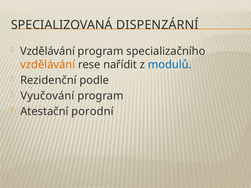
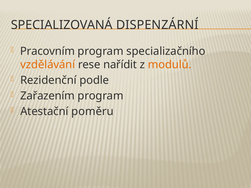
Vzdělávání: Vzdělávání -> Pracovním (48, 51)
modulů colour: blue -> orange (170, 65)
Vyučování: Vyučování -> Zařazením (47, 96)
porodní: porodní -> poměru (93, 112)
